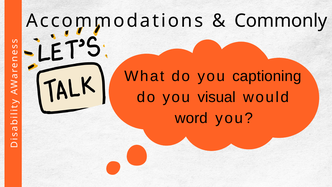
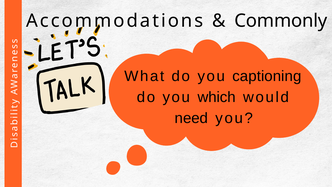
visual: visual -> which (217, 97)
word: word -> need (191, 118)
